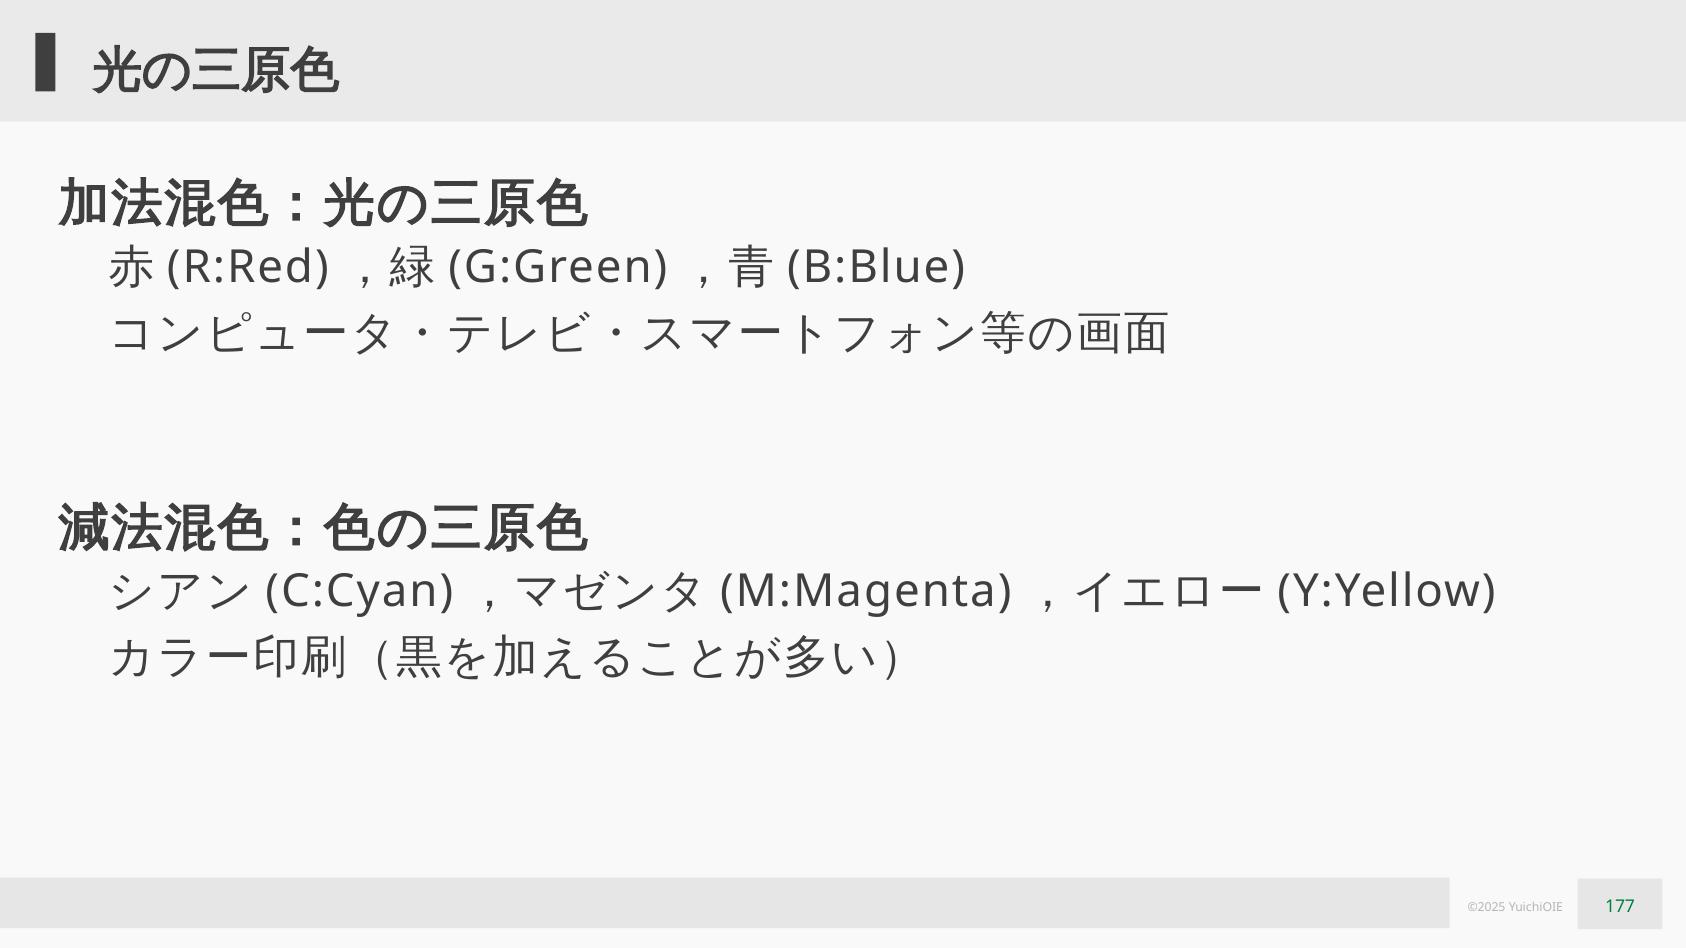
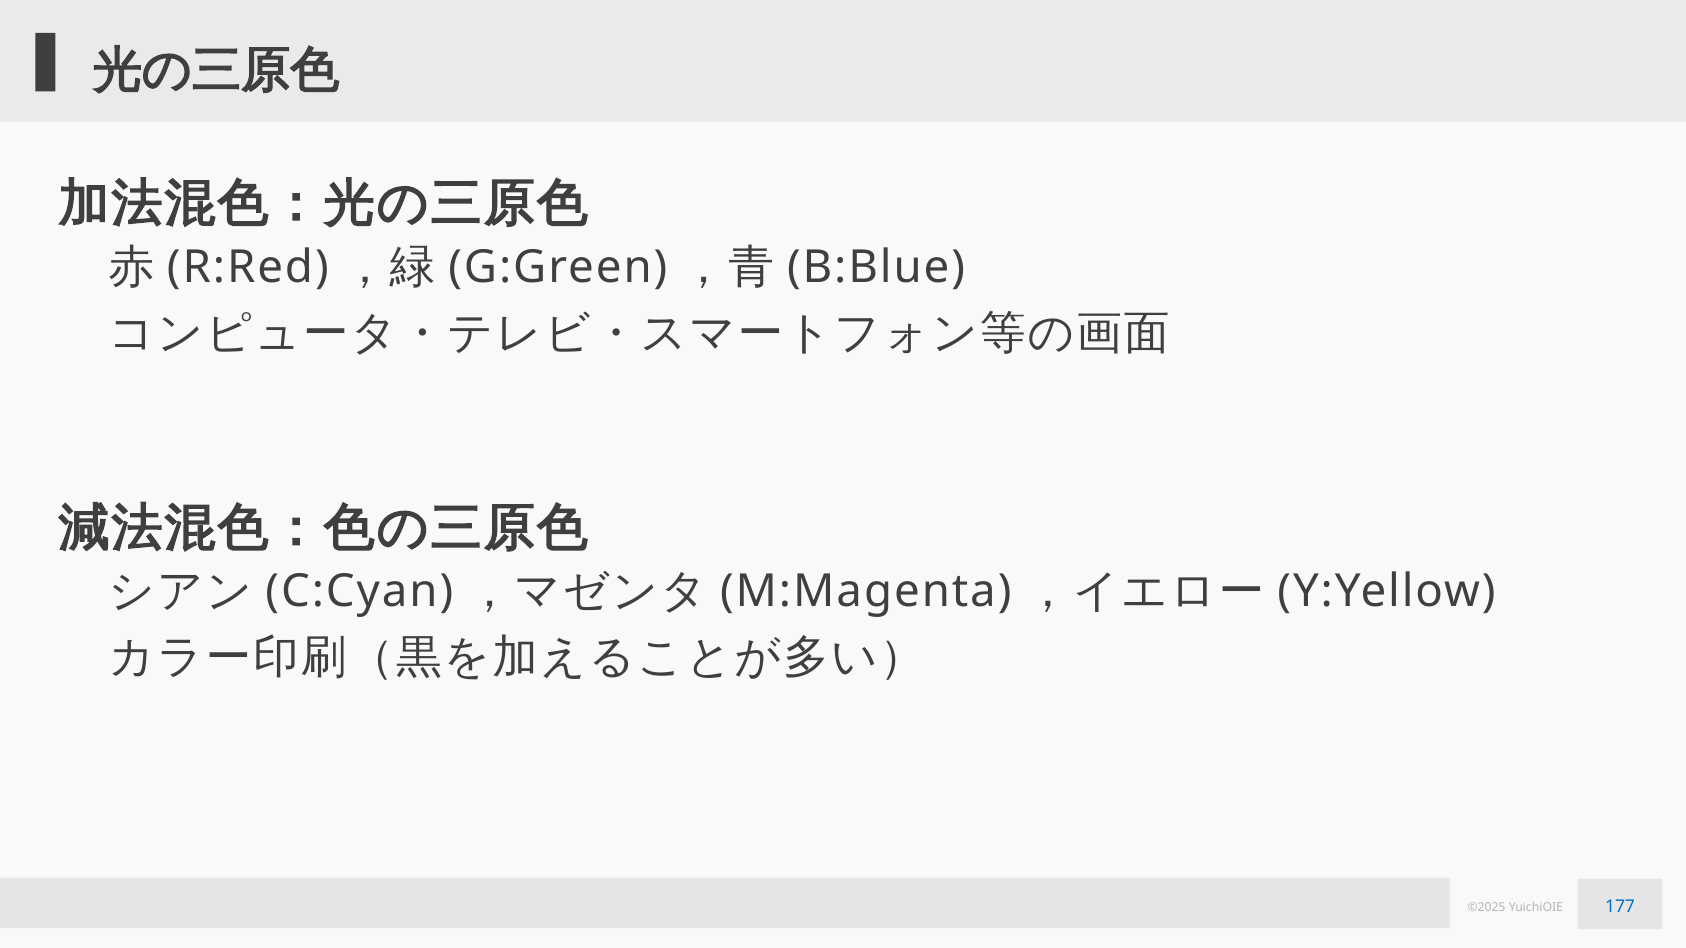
177 colour: green -> blue (1620, 907)
